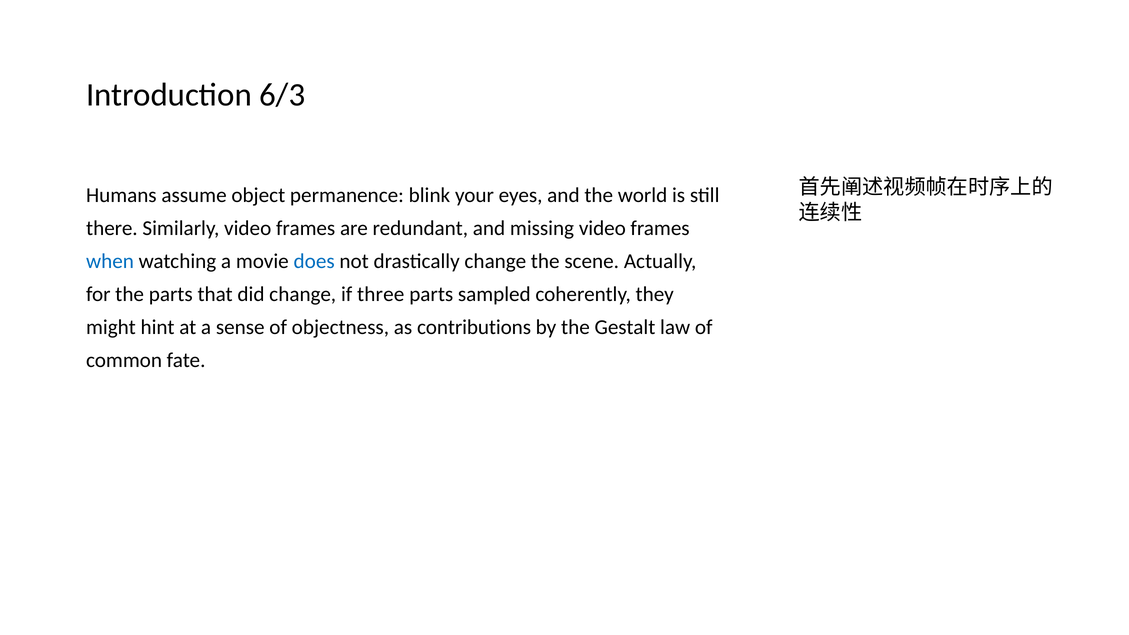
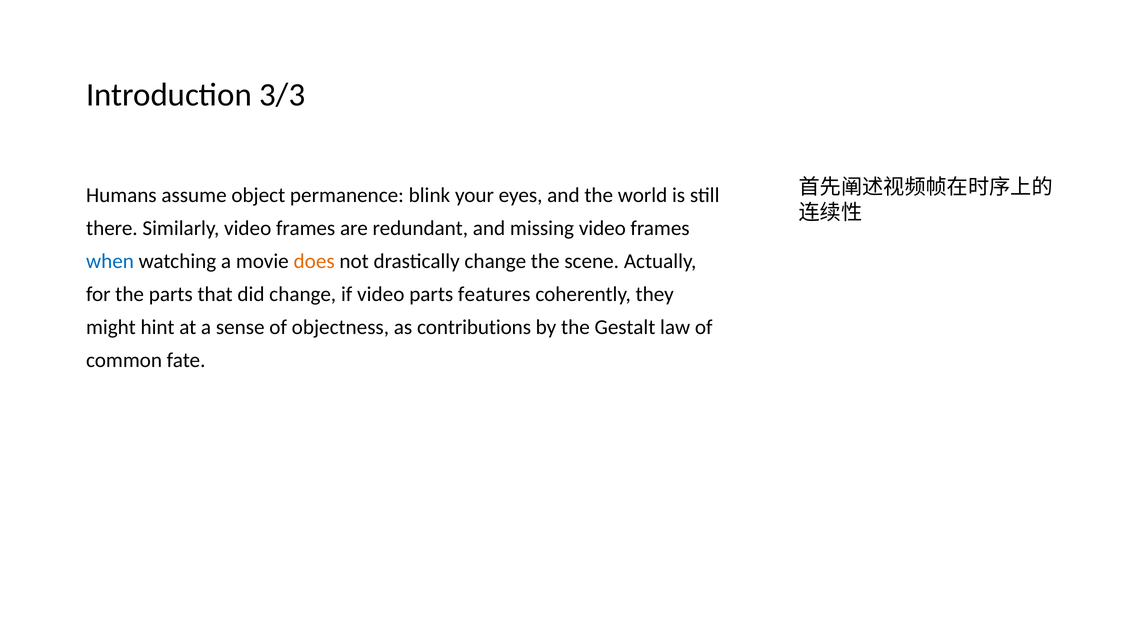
6/3: 6/3 -> 3/3 (282, 95)
does colour: blue -> orange (314, 261)
if three: three -> video (381, 294)
sampled: sampled -> features (494, 294)
